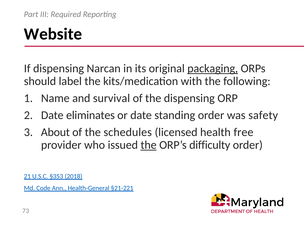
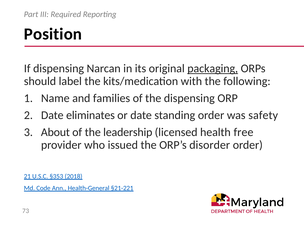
Website: Website -> Position (53, 34)
survival: survival -> families (112, 98)
schedules: schedules -> leadership (128, 132)
the underline: present -> none (149, 145)
difficulty: difficulty -> disorder (210, 145)
